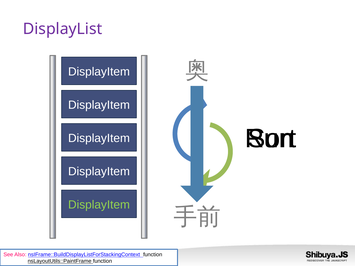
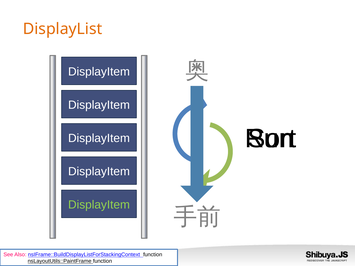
DisplayList colour: purple -> orange (63, 29)
